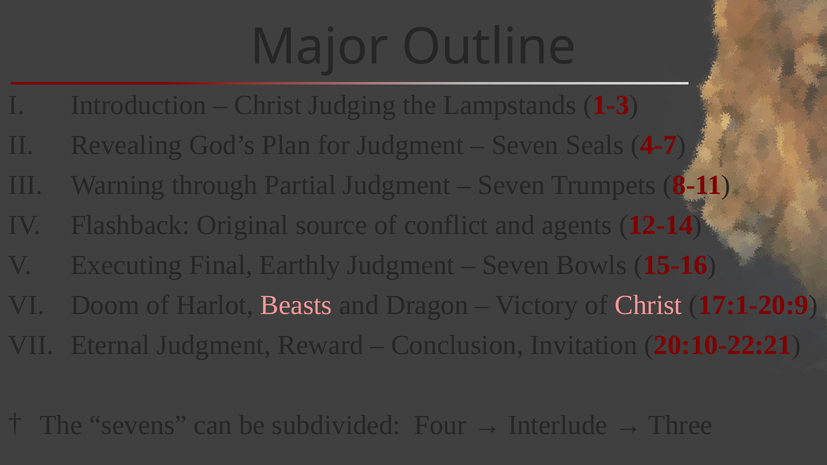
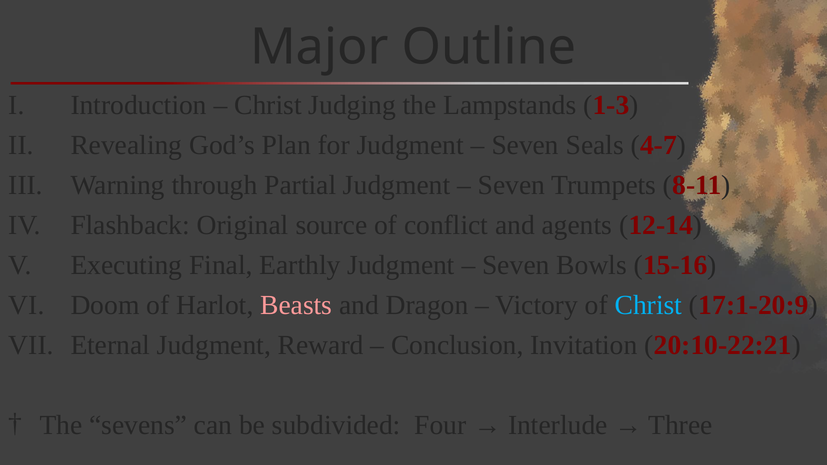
Christ colour: pink -> light blue (648, 305)
